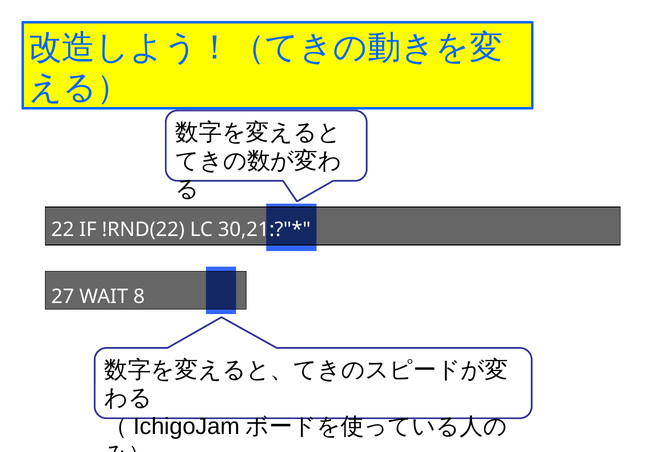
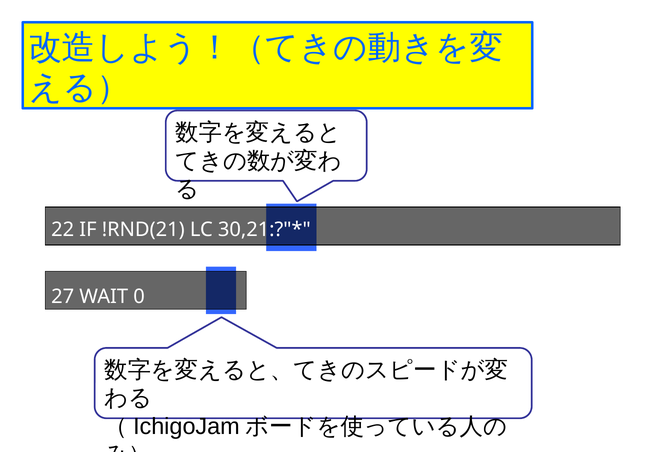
!RND(22: !RND(22 -> !RND(21 (143, 230)
8: 8 -> 0 (139, 297)
